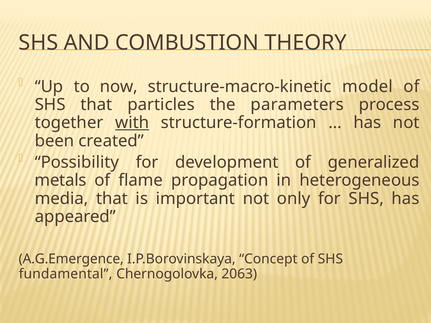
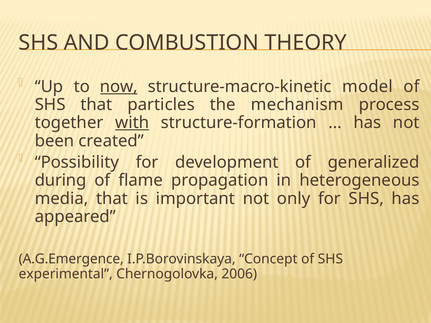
now underline: none -> present (119, 87)
parameters: parameters -> mechanism (297, 105)
metals: metals -> during (61, 181)
fundamental: fundamental -> experimental (66, 274)
2063: 2063 -> 2006 (239, 274)
